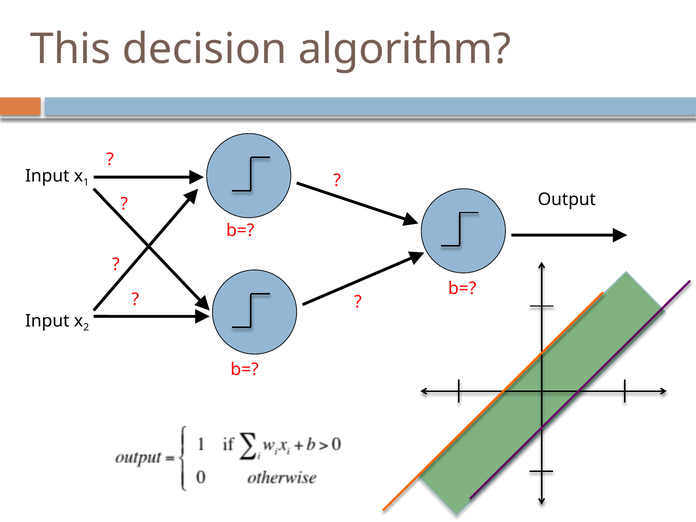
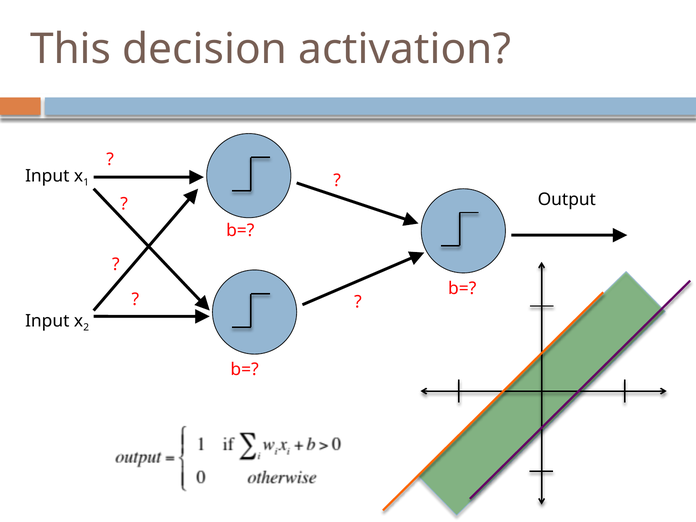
algorithm: algorithm -> activation (405, 49)
